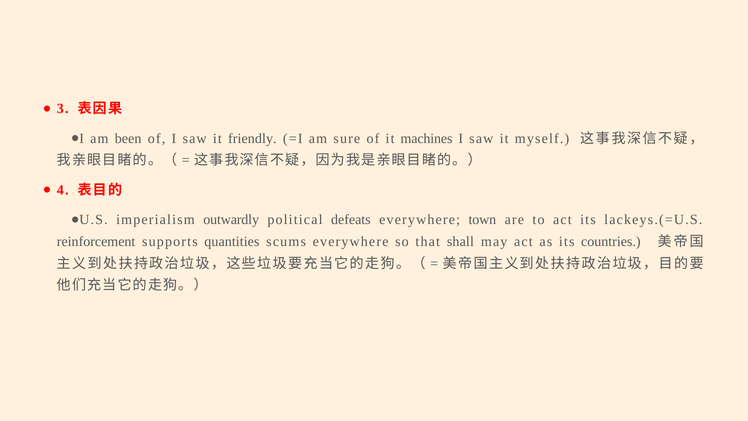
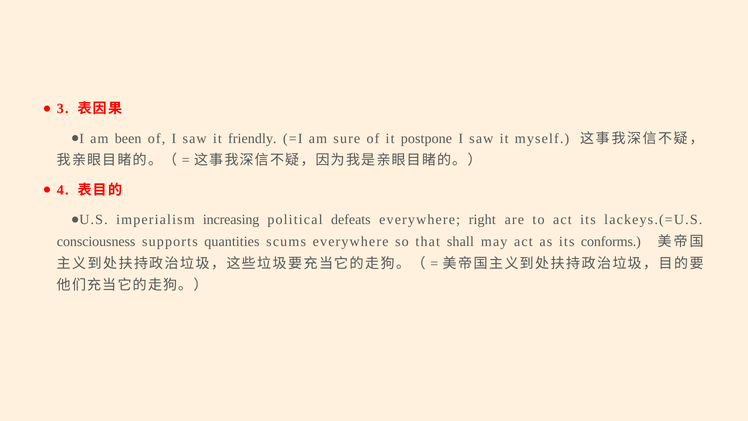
machines: machines -> postpone (426, 138)
outwardly: outwardly -> increasing (231, 220)
town: town -> right (482, 220)
reinforcement: reinforcement -> consciousness (96, 241)
countries: countries -> conforms (611, 241)
